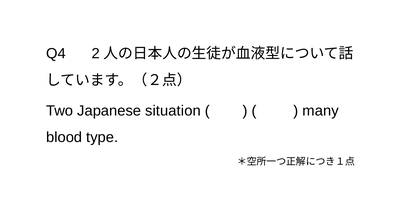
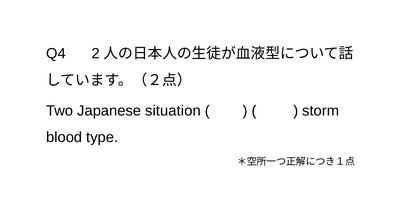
many: many -> storm (321, 111)
